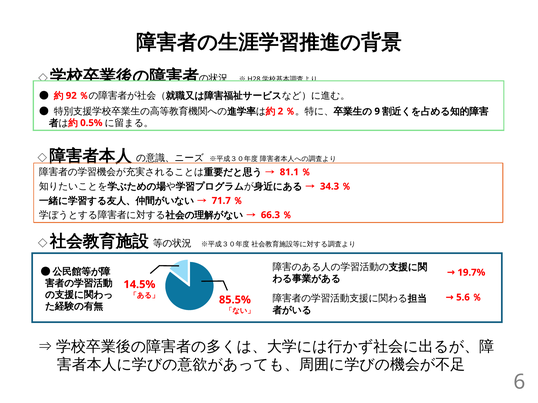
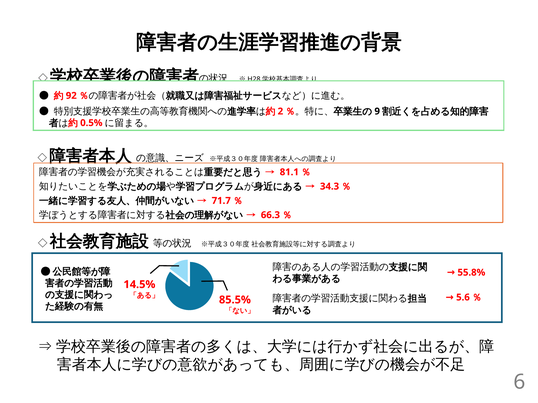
19.7%: 19.7% -> 55.8% (471, 273)
